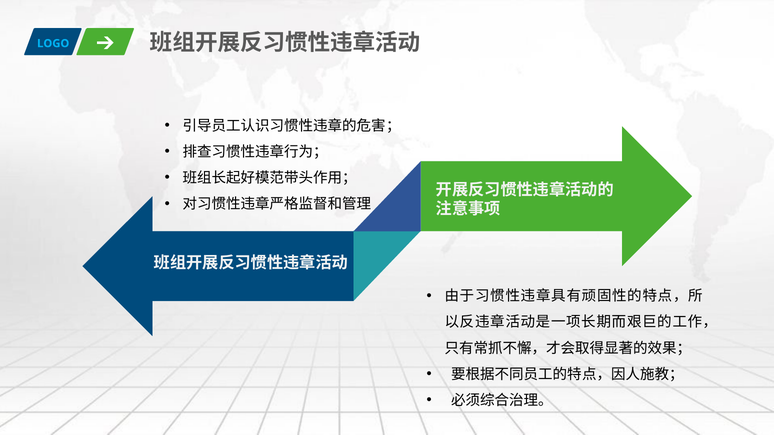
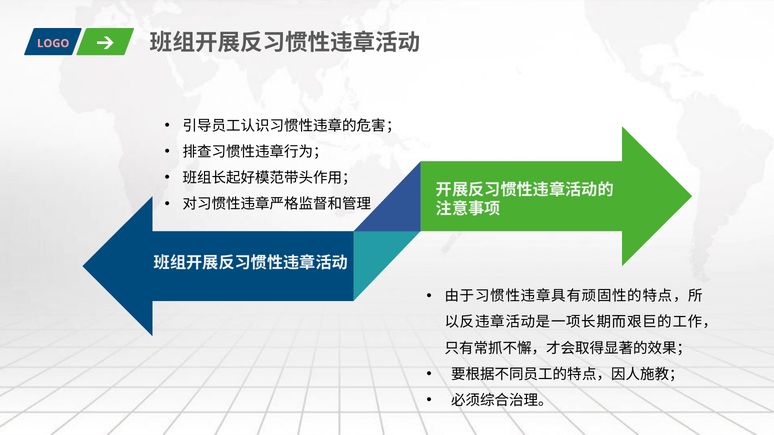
LOGO colour: light blue -> pink (53, 43)
